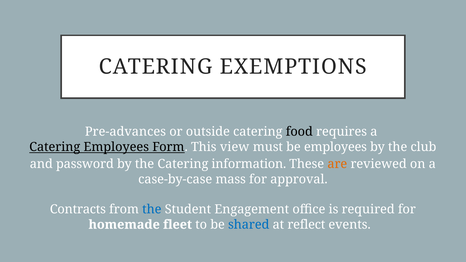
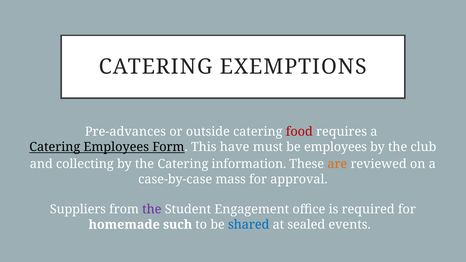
food colour: black -> red (299, 132)
view: view -> have (235, 147)
password: password -> collecting (85, 164)
Contracts: Contracts -> Suppliers (78, 210)
the colour: blue -> purple (152, 210)
fleet: fleet -> such (178, 225)
reflect: reflect -> sealed (306, 225)
